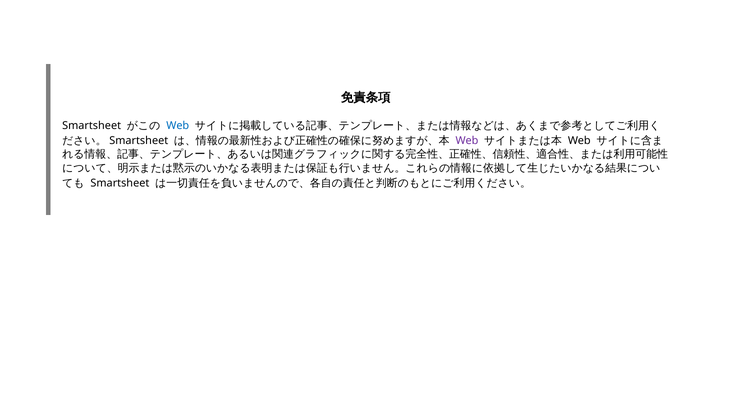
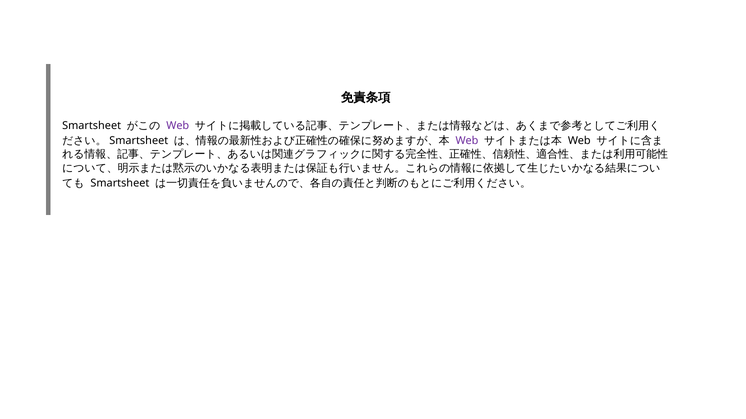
Web colour: blue -> purple (178, 126)
